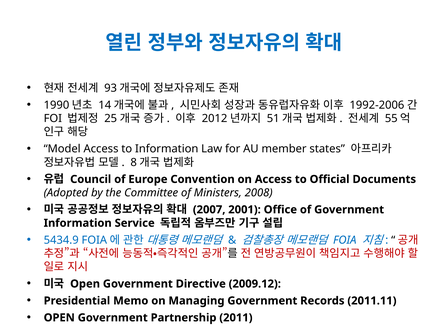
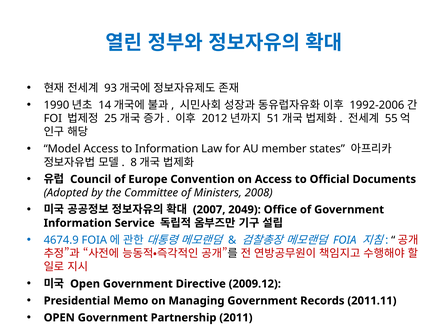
2001: 2001 -> 2049 (245, 210)
5434.9: 5434.9 -> 4674.9 (61, 240)
